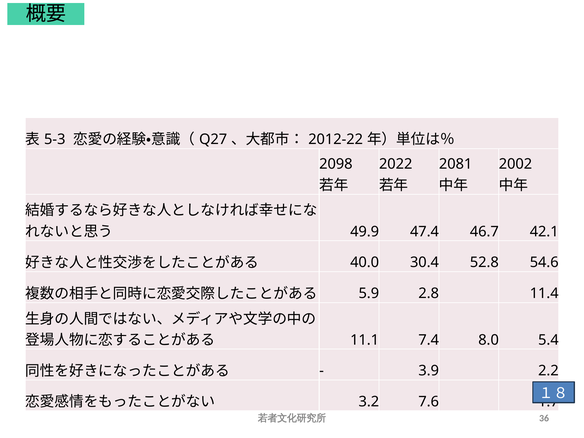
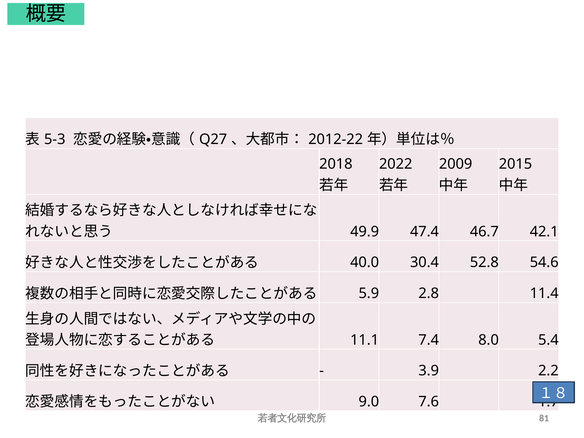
2098: 2098 -> 2018 (336, 164)
2081: 2081 -> 2009 (456, 164)
2002: 2002 -> 2015 (515, 164)
3.2: 3.2 -> 9.0 (369, 402)
36: 36 -> 81 (544, 418)
